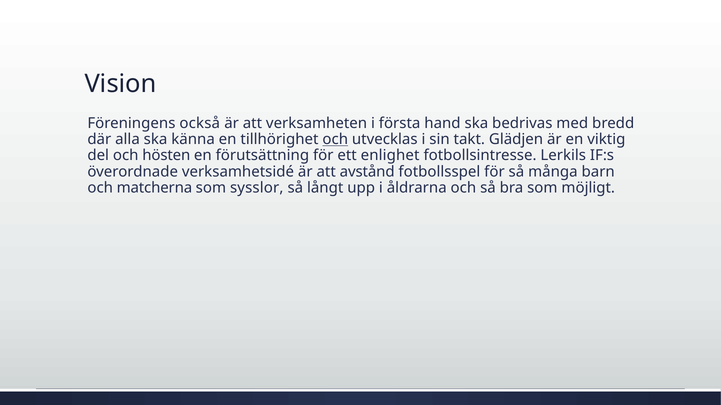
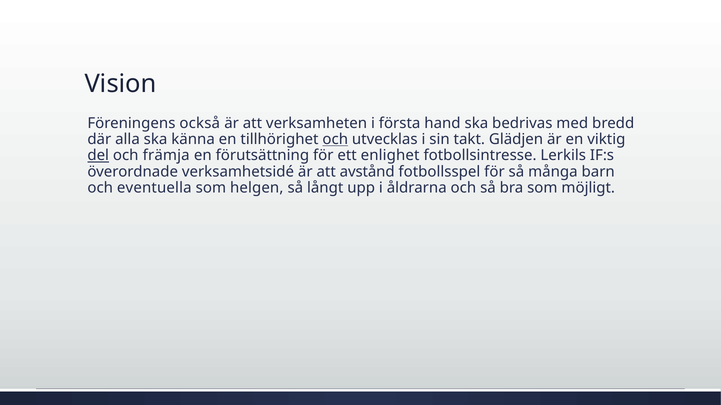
del underline: none -> present (98, 156)
hösten: hösten -> främja (166, 156)
matcherna: matcherna -> eventuella (154, 188)
sysslor: sysslor -> helgen (257, 188)
